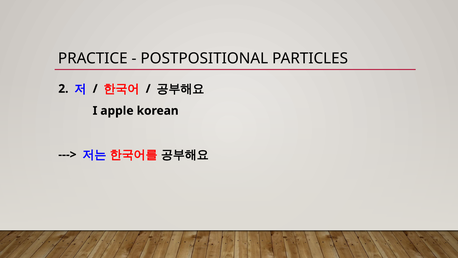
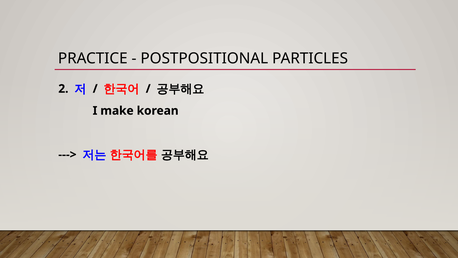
apple: apple -> make (117, 111)
